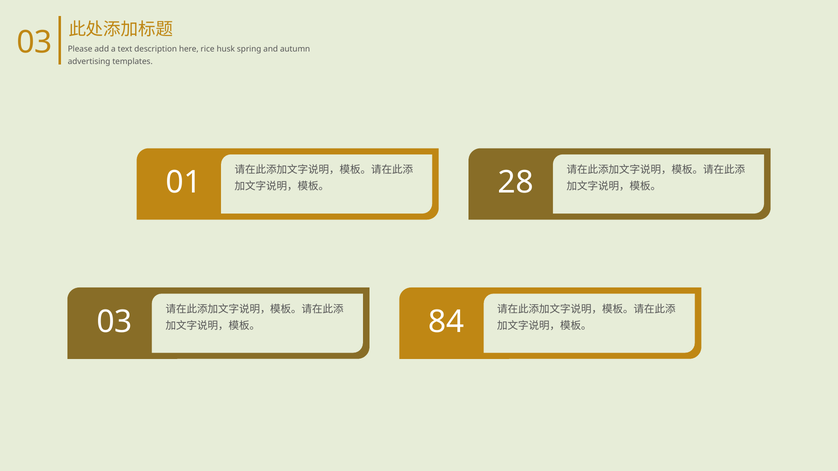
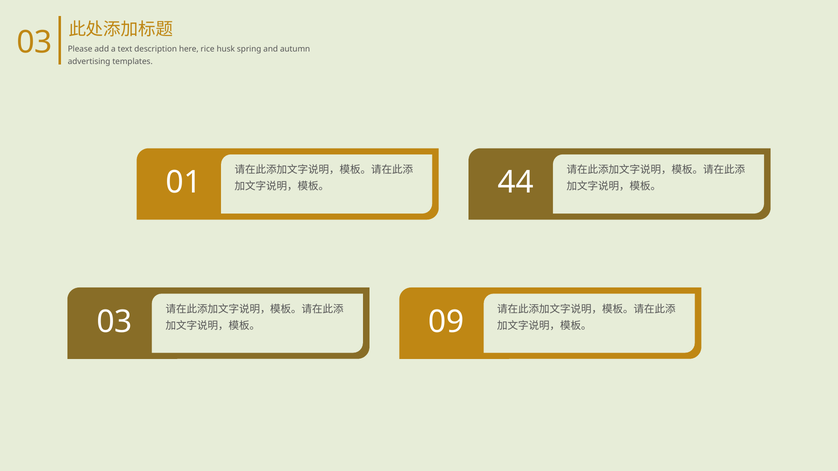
28: 28 -> 44 (516, 183)
84: 84 -> 09 (446, 322)
